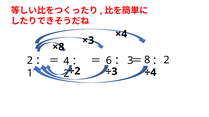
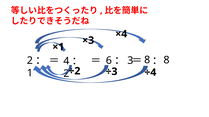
×8: ×8 -> ×1 (58, 47)
8 2: 2 -> 8 (167, 60)
